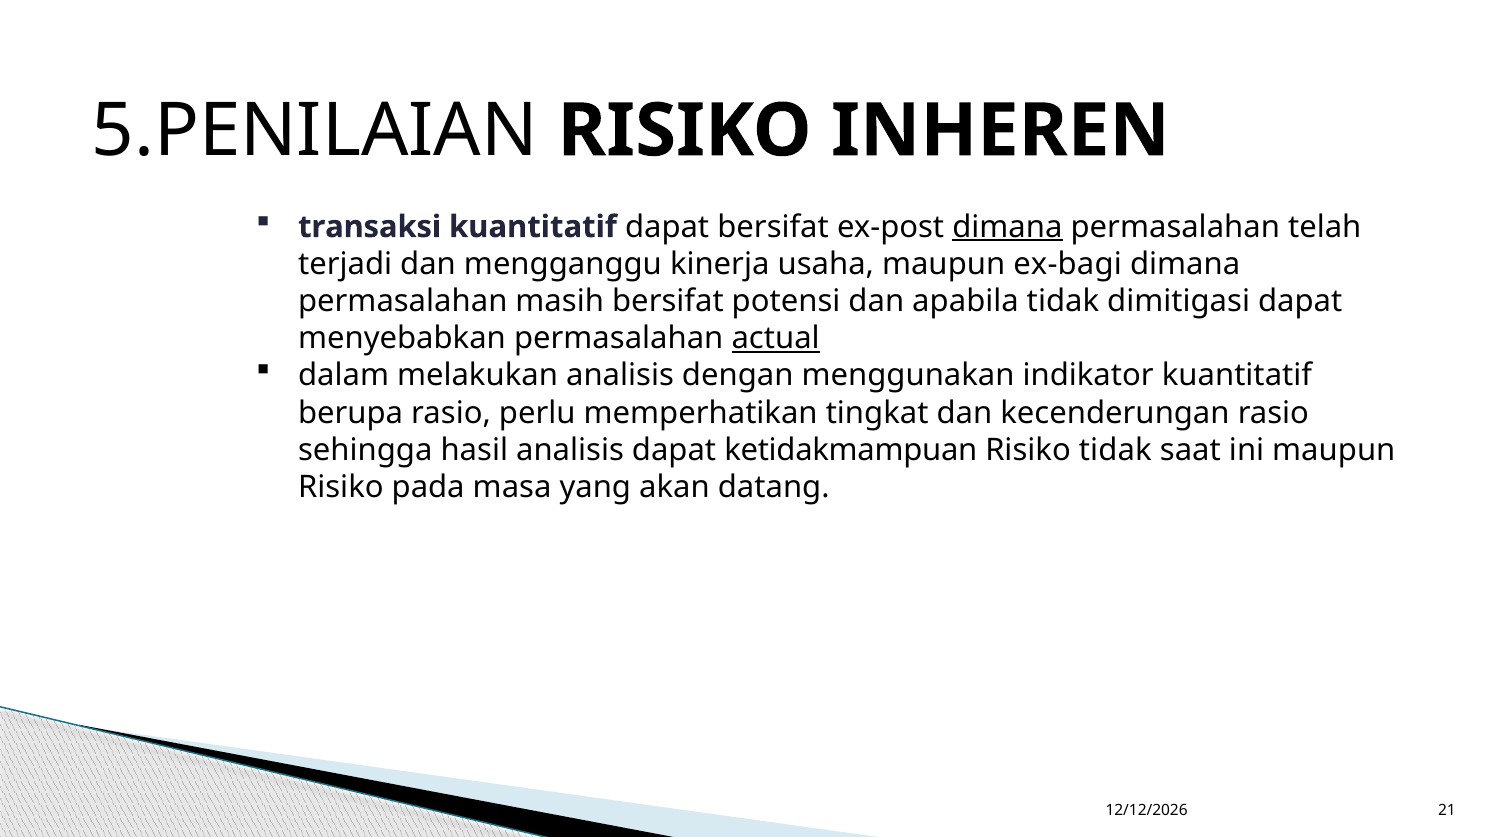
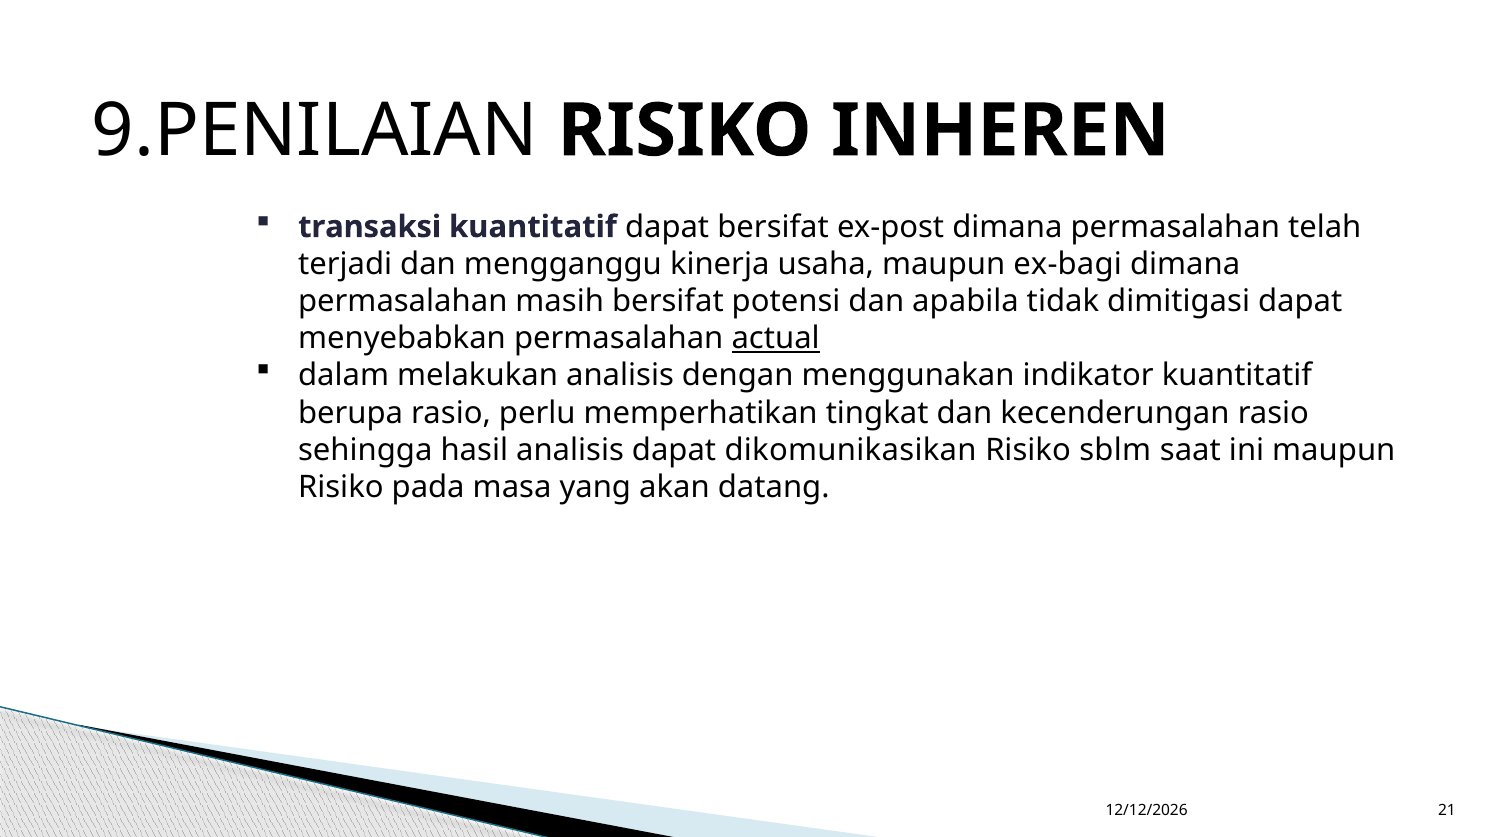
5.PENILAIAN: 5.PENILAIAN -> 9.PENILAIAN (315, 131)
dimana underline: present -> none (1007, 227)
ketidakmampuan: ketidakmampuan -> dikomunikasikan (851, 450)
Risiko tidak: tidak -> sblm (1115, 450)
